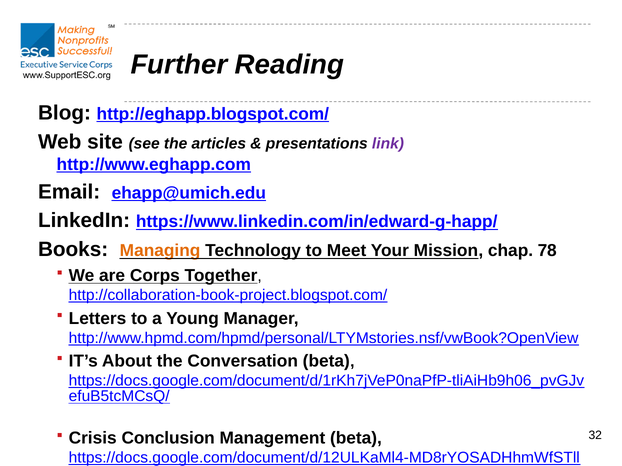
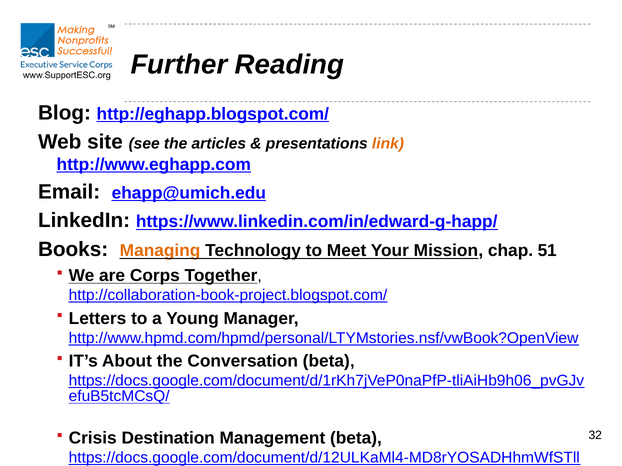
link colour: purple -> orange (388, 144)
78: 78 -> 51 (547, 251)
Conclusion: Conclusion -> Destination (168, 439)
